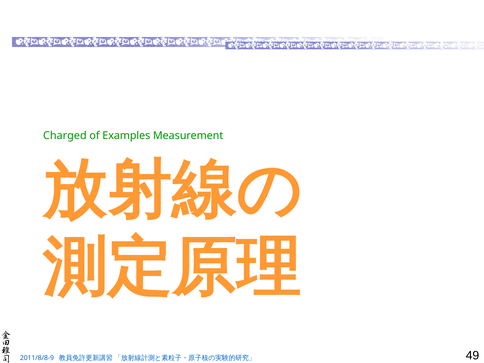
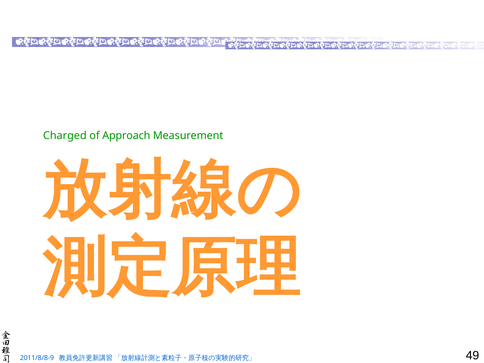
Examples: Examples -> Approach (126, 136)
